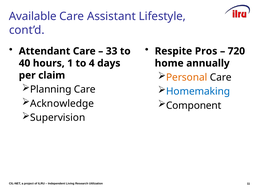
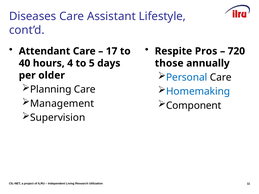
Available: Available -> Diseases (33, 16)
33: 33 -> 17 (112, 51)
1: 1 -> 4 (70, 63)
4: 4 -> 5 (92, 63)
home: home -> those (169, 63)
Personal colour: orange -> blue (187, 77)
claim: claim -> older (52, 75)
Acknowledge: Acknowledge -> Management (62, 104)
